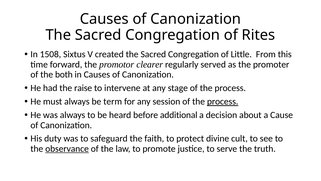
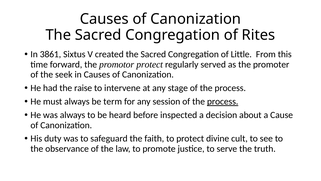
1508: 1508 -> 3861 (50, 54)
promotor clearer: clearer -> protect (150, 64)
both: both -> seek (64, 74)
additional: additional -> inspected (179, 115)
observance underline: present -> none (67, 148)
